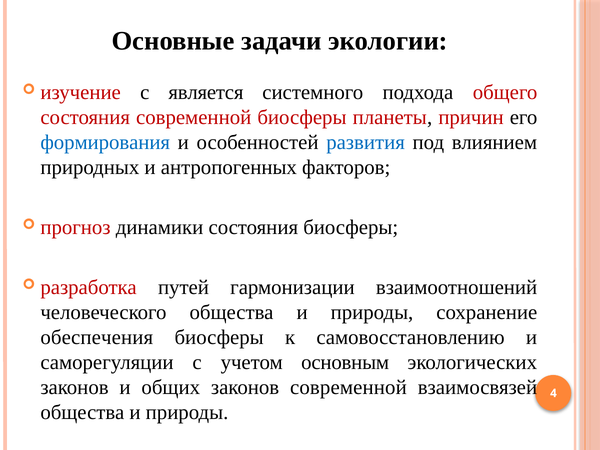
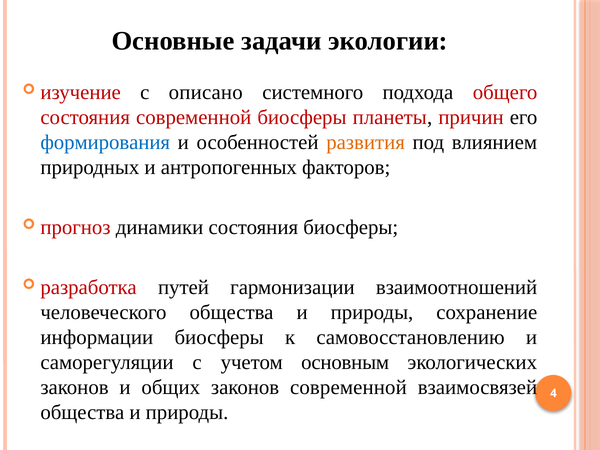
является: является -> описано (206, 92)
развития colour: blue -> orange (366, 142)
обеспечения: обеспечения -> информации (97, 337)
